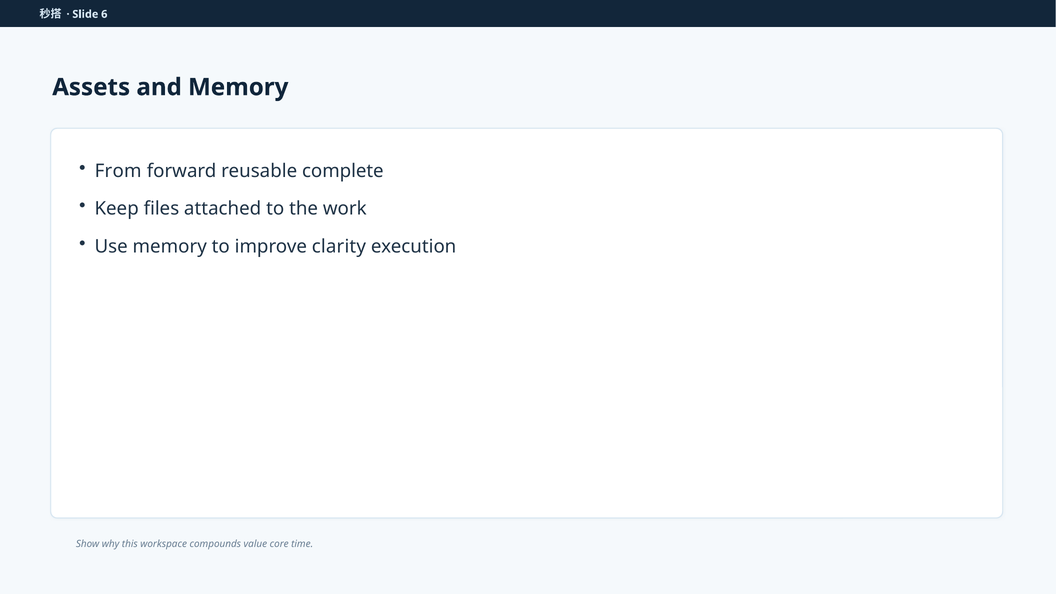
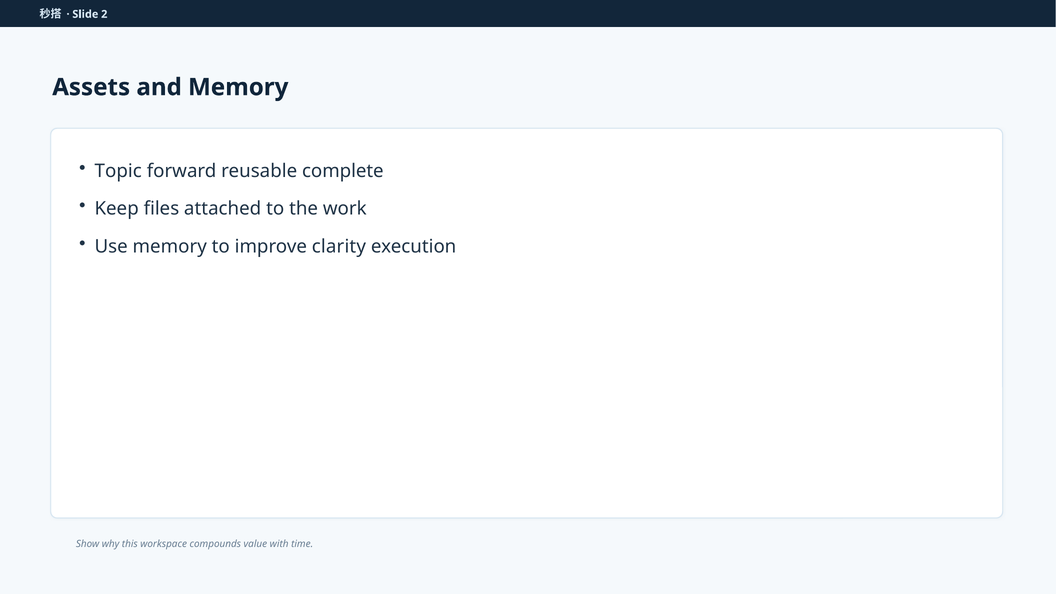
6: 6 -> 2 (104, 14)
From: From -> Topic (118, 171)
core: core -> with (279, 544)
